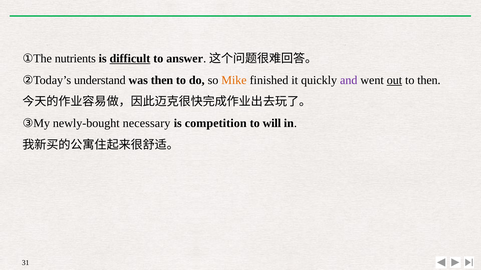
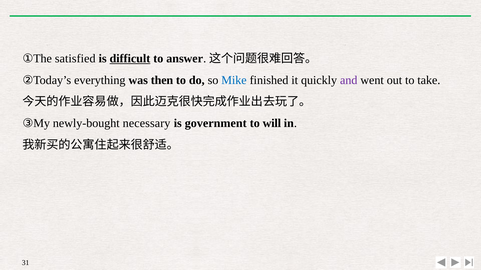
nutrients: nutrients -> satisfied (75, 59)
understand: understand -> everything (100, 80)
Mike colour: orange -> blue (234, 80)
out underline: present -> none (394, 80)
to then: then -> take (429, 80)
competition: competition -> government (216, 124)
